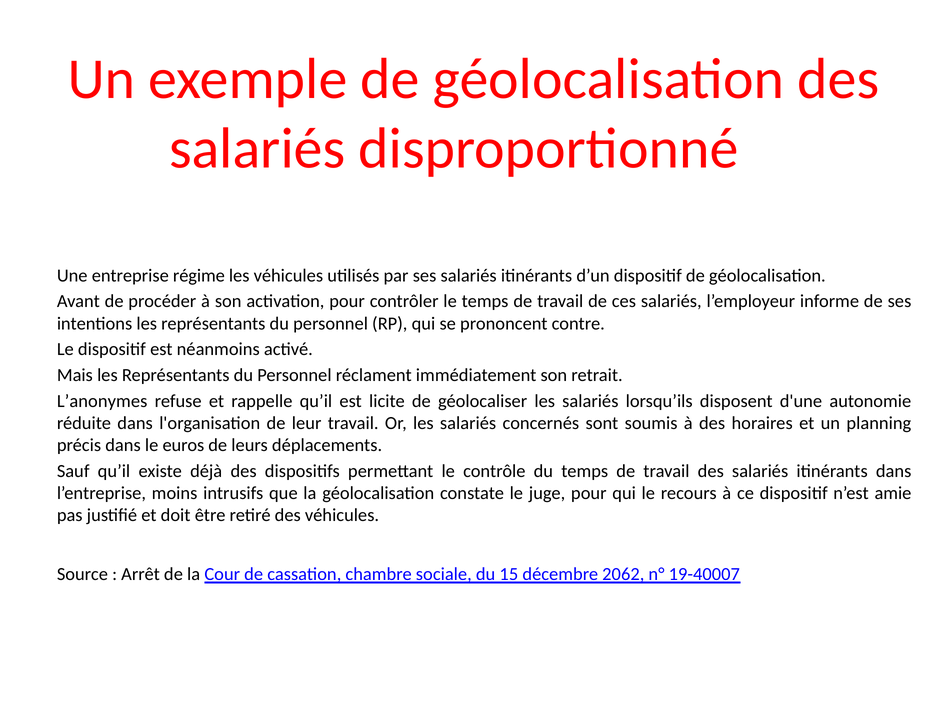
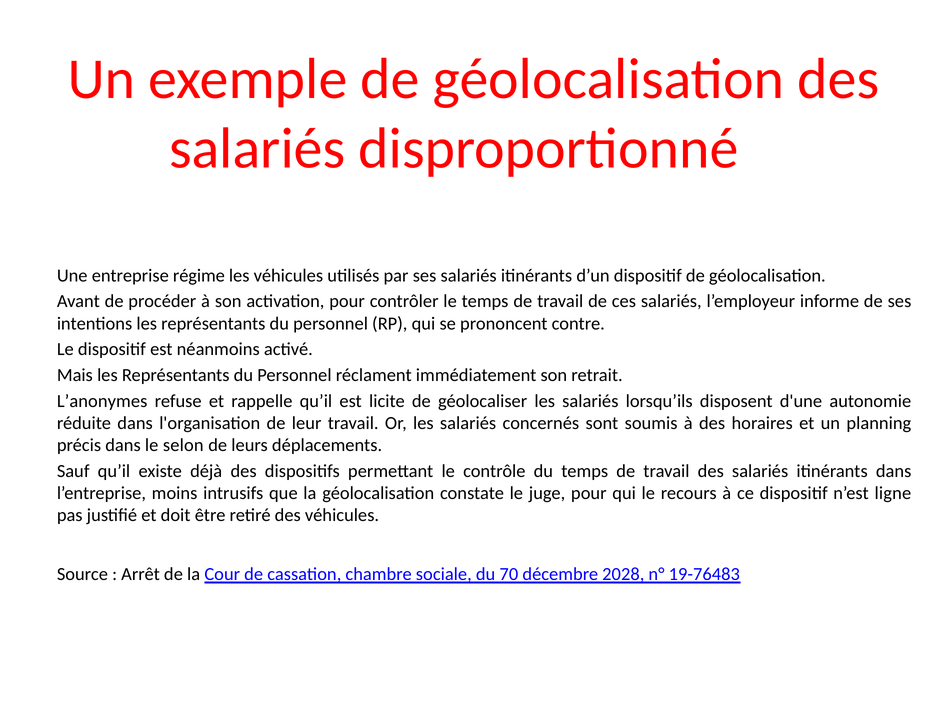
euros: euros -> selon (183, 445)
amie: amie -> ligne (893, 493)
15: 15 -> 70 (509, 574)
2062: 2062 -> 2028 (623, 574)
19-40007: 19-40007 -> 19-76483 (704, 574)
